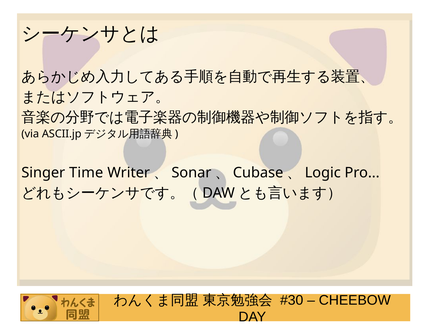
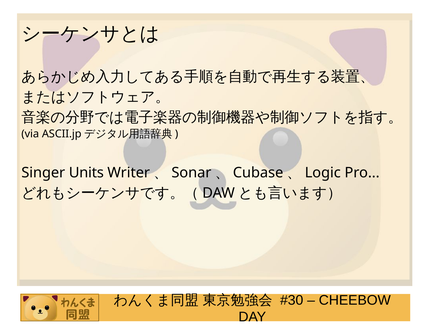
Time: Time -> Units (86, 173)
